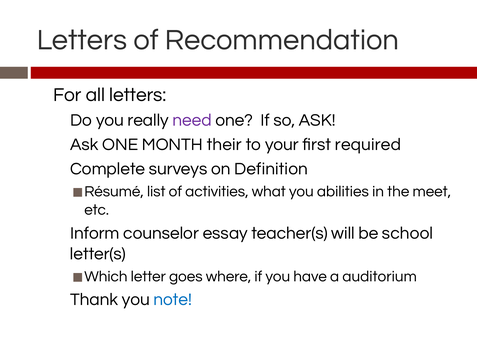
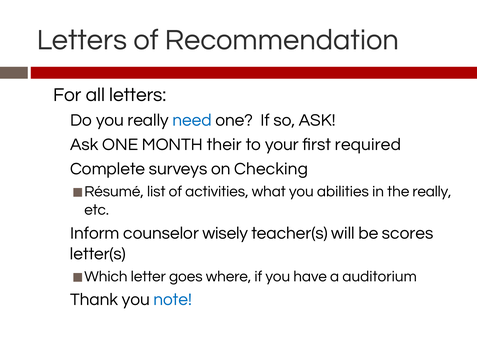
need colour: purple -> blue (192, 120)
Definition: Definition -> Checking (271, 169)
the meet: meet -> really (432, 191)
essay: essay -> wisely (225, 233)
school: school -> scores (408, 233)
